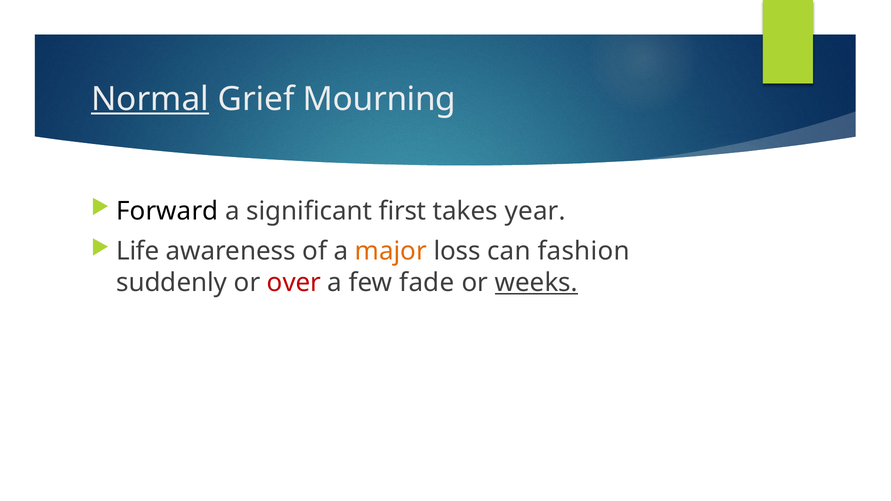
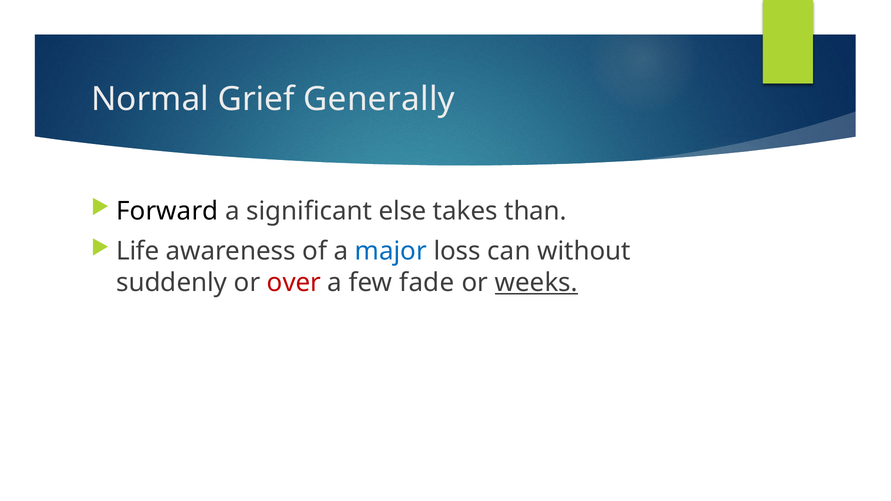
Normal underline: present -> none (150, 99)
Mourning: Mourning -> Generally (379, 99)
first: first -> else (403, 211)
year: year -> than (535, 211)
major colour: orange -> blue (391, 252)
fashion: fashion -> without (584, 252)
